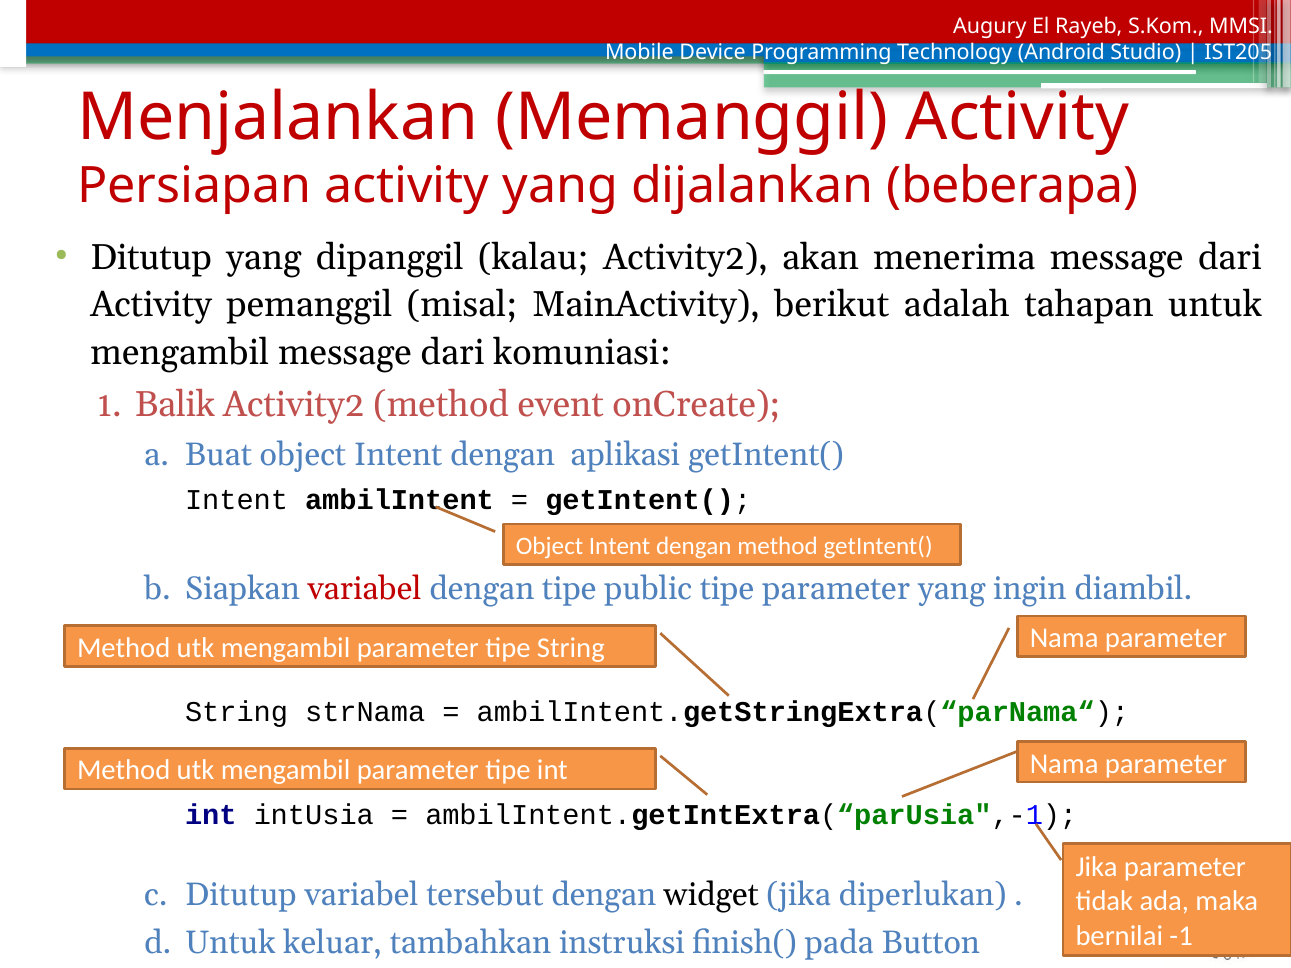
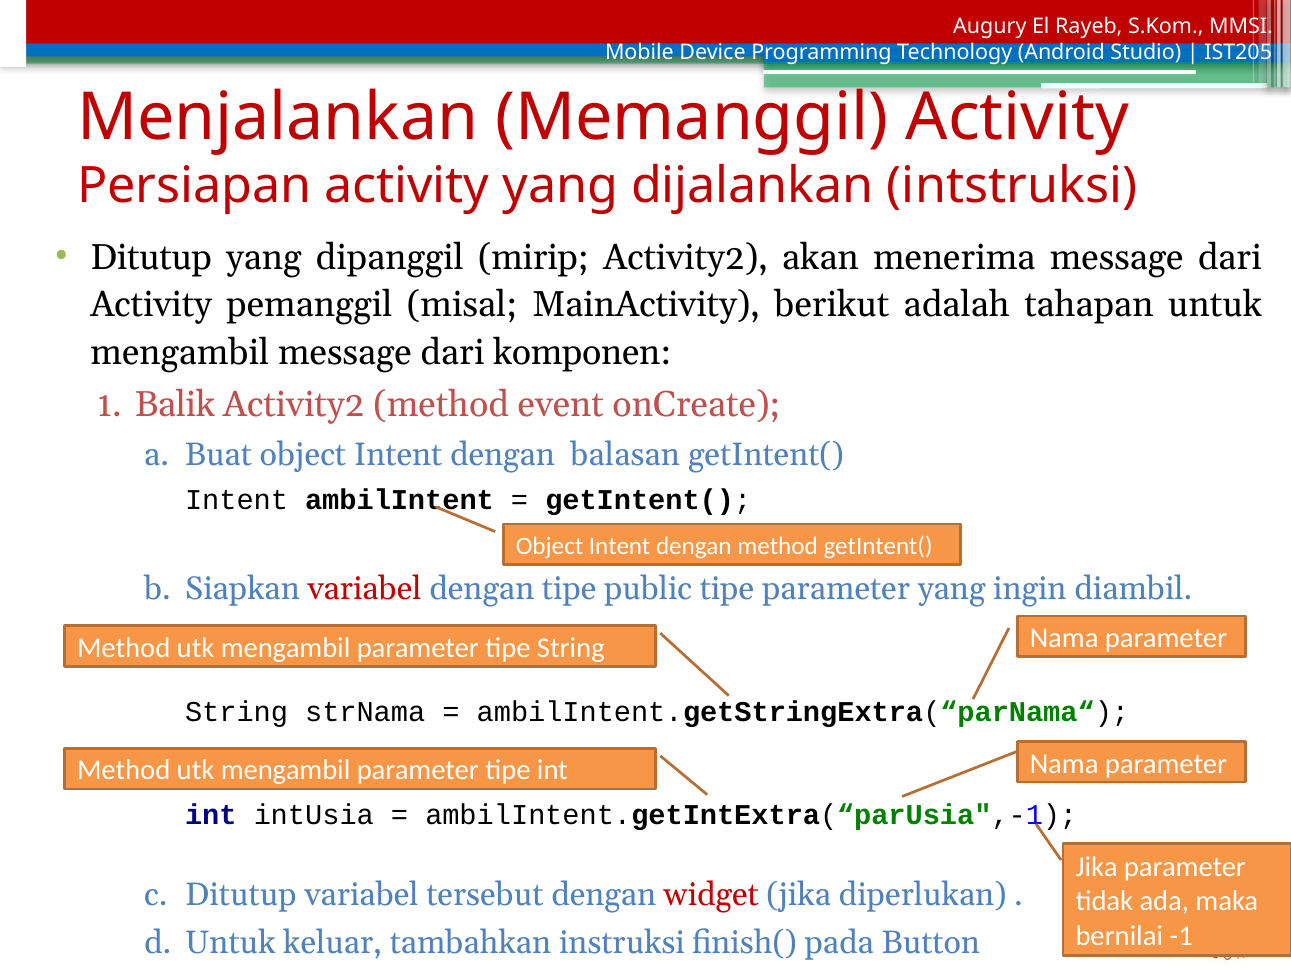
beberapa: beberapa -> intstruksi (1012, 186)
kalau: kalau -> mirip (534, 258)
komuniasi: komuniasi -> komponen (582, 352)
aplikasi: aplikasi -> balasan (625, 455)
widget colour: black -> red (711, 895)
